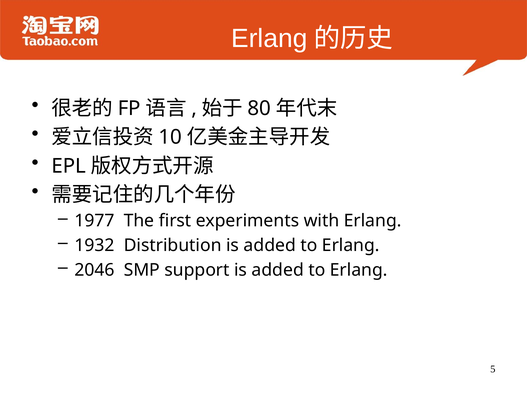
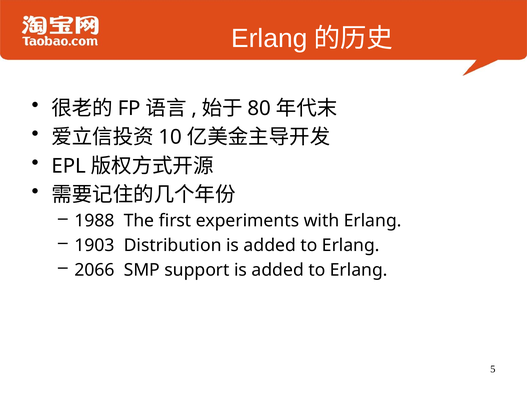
1977: 1977 -> 1988 (95, 221)
1932: 1932 -> 1903 (95, 245)
2046: 2046 -> 2066 (95, 270)
